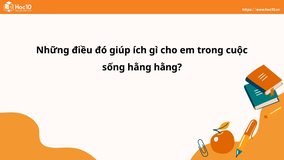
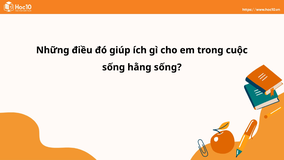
hằng hằng: hằng -> sống (168, 67)
